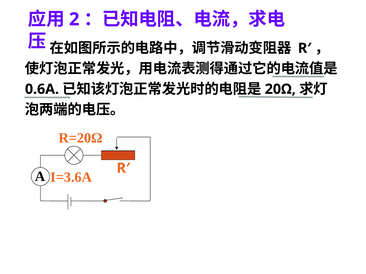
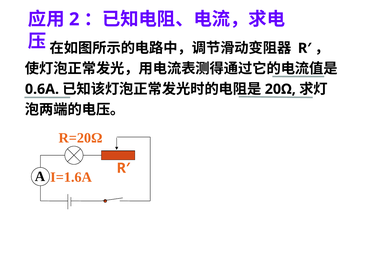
I=3.6A: I=3.6A -> I=1.6A (71, 178)
